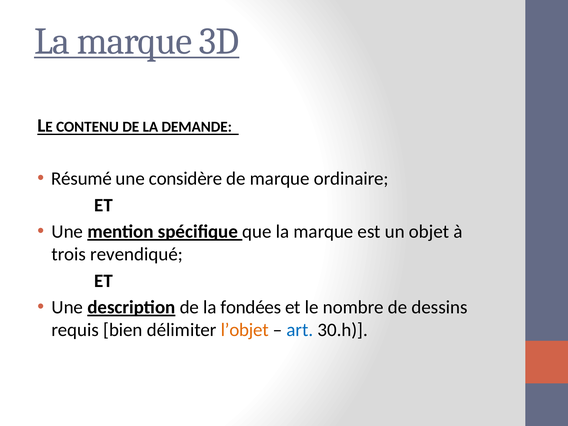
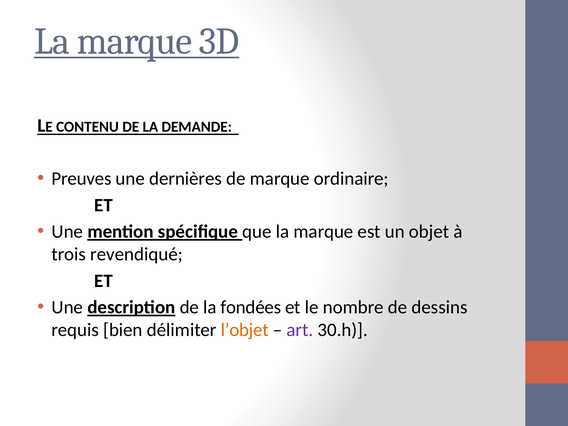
Résumé: Résumé -> Preuves (81, 179)
considère: considère -> dernières (186, 179)
art colour: blue -> purple (300, 330)
